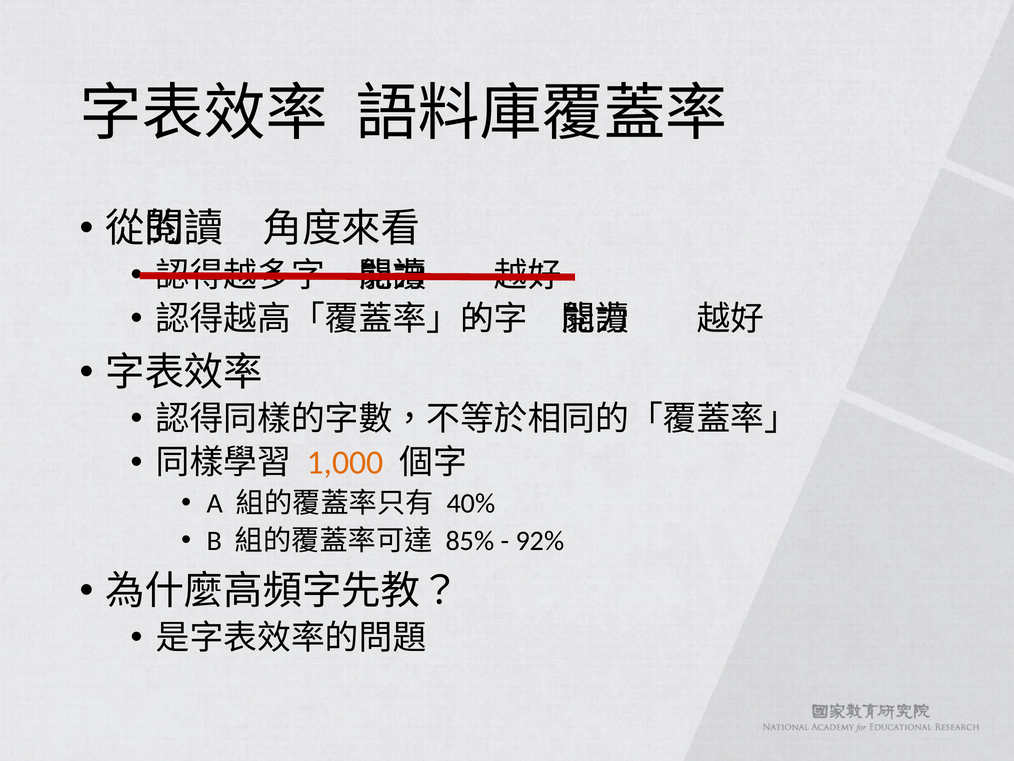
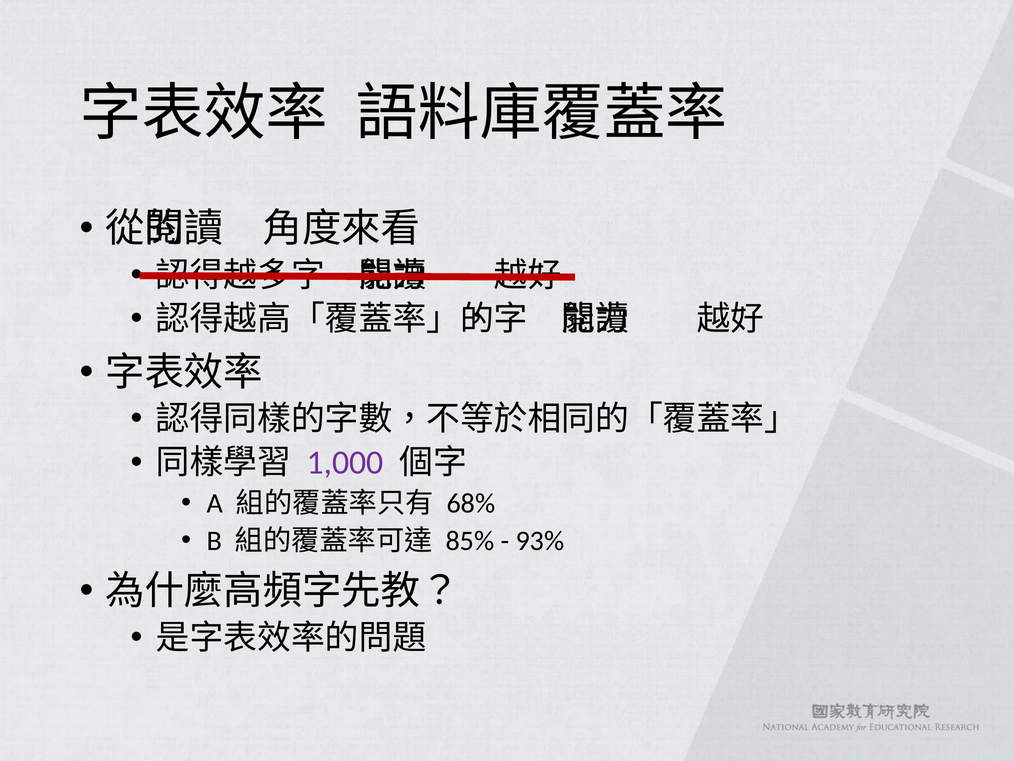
1,000 colour: orange -> purple (345, 462)
40%: 40% -> 68% (471, 503)
92%: 92% -> 93% (540, 540)
